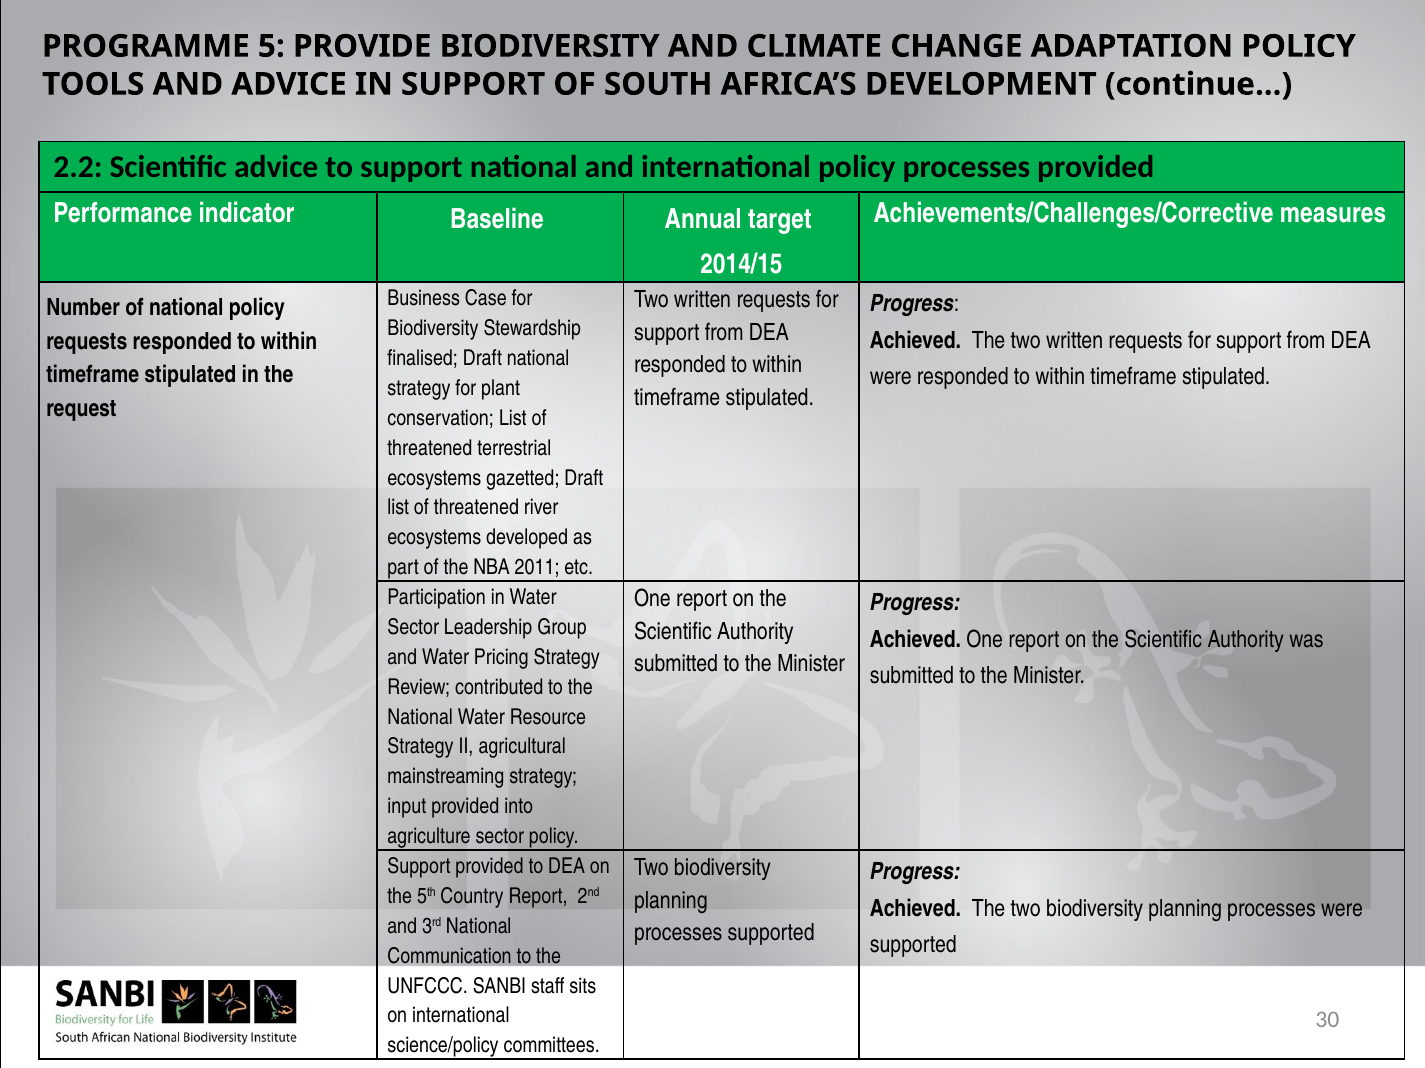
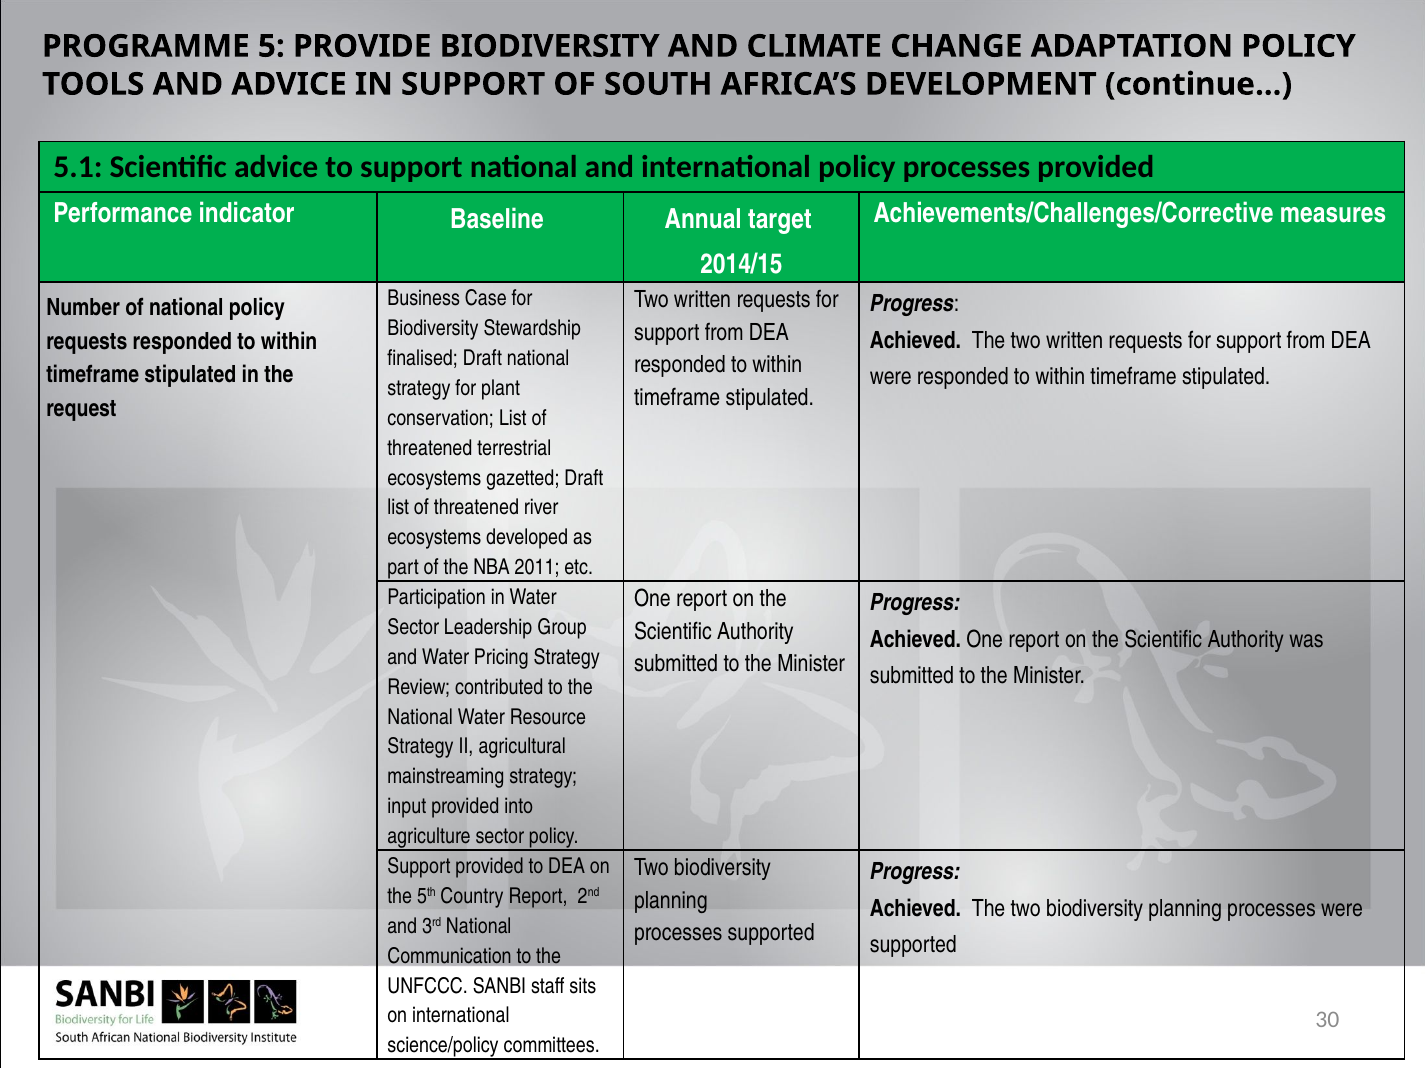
2.2: 2.2 -> 5.1 (78, 167)
